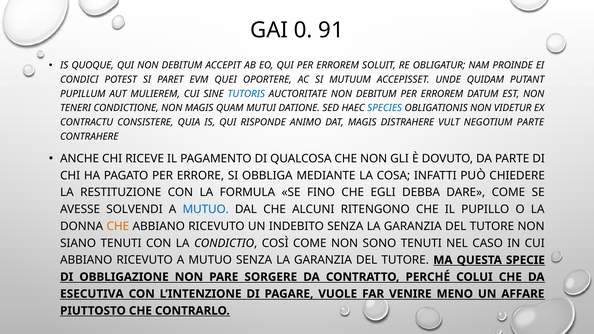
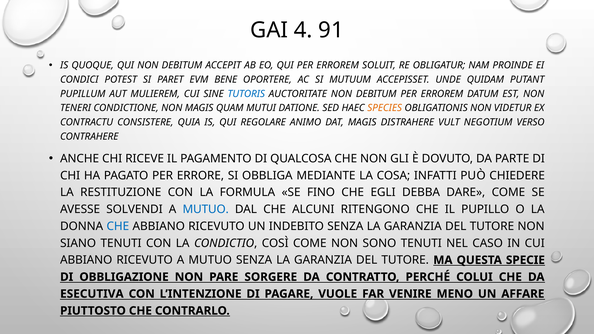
0: 0 -> 4 (303, 30)
QUEI: QUEI -> BENE (226, 80)
SPECIES colour: blue -> orange (385, 108)
RISPONDE: RISPONDE -> REGOLARE (263, 122)
NEGOTIUM PARTE: PARTE -> VERSO (531, 122)
CHE colour: orange -> blue (118, 226)
